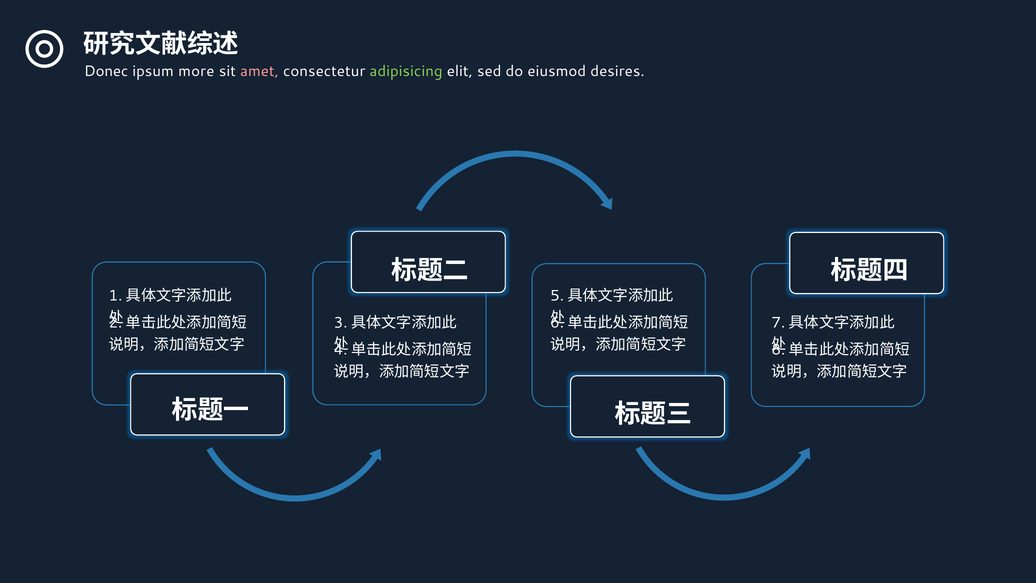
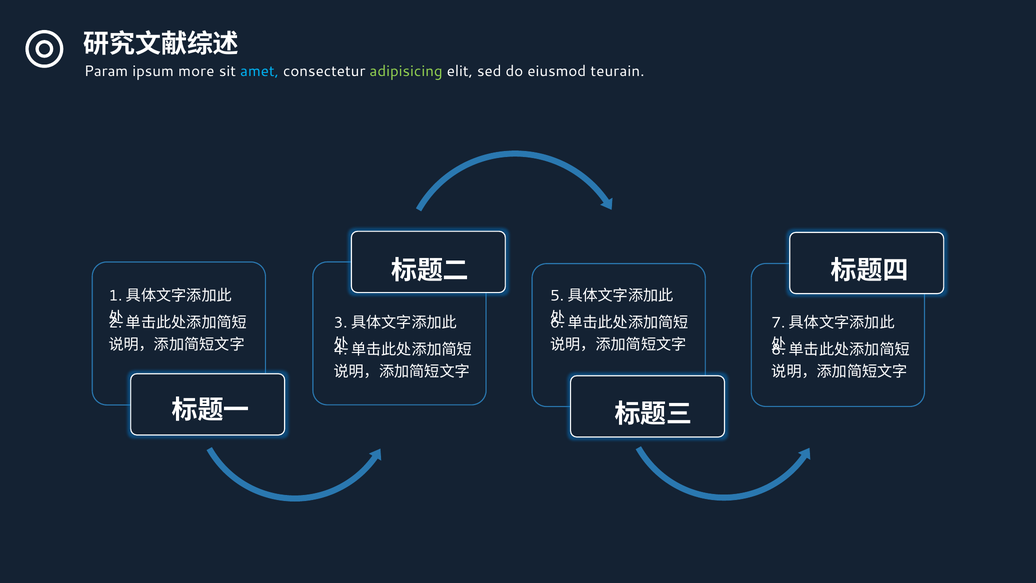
Donec: Donec -> Param (106, 71)
amet colour: pink -> light blue (260, 71)
desires: desires -> teurain (617, 71)
